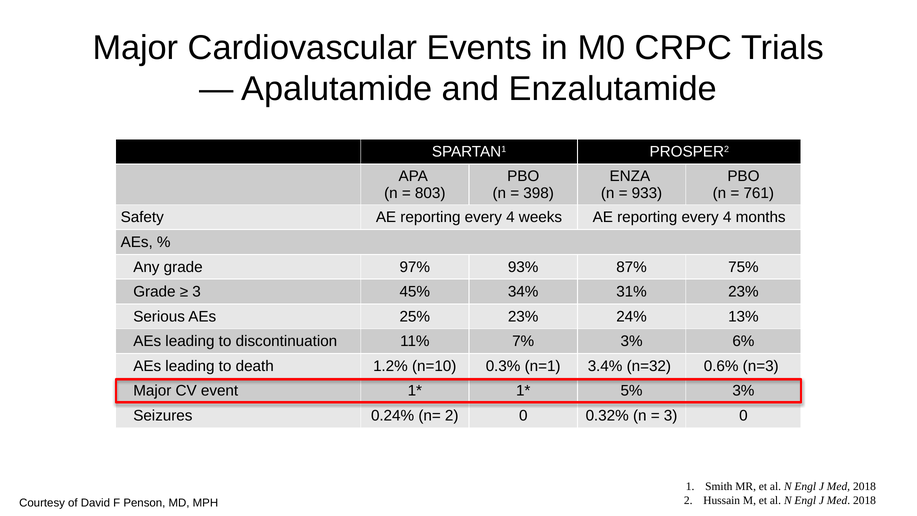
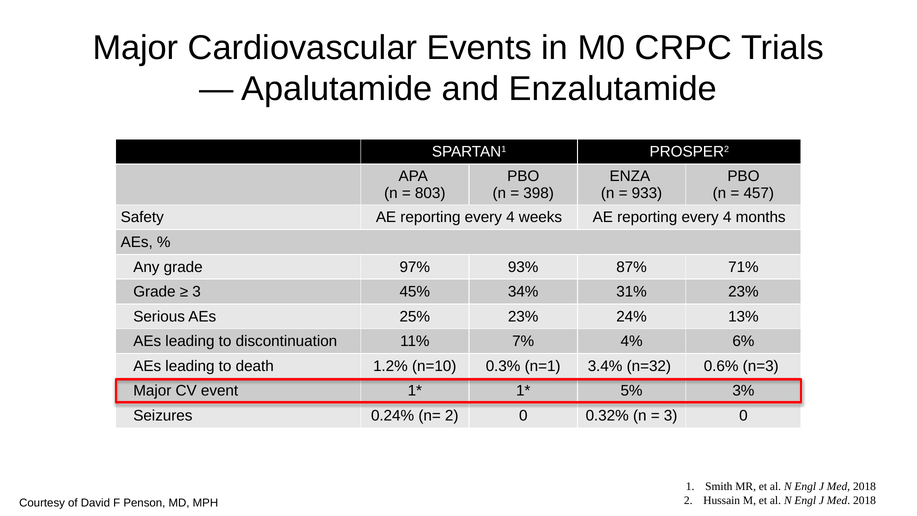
761: 761 -> 457 (759, 193)
75%: 75% -> 71% (743, 267)
7% 3%: 3% -> 4% (632, 341)
